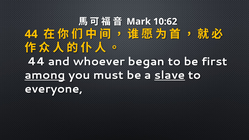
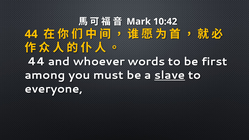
10:62: 10:62 -> 10:42 (165, 22)
began: began -> words (146, 62)
among underline: present -> none (45, 75)
